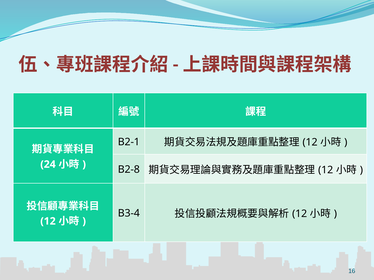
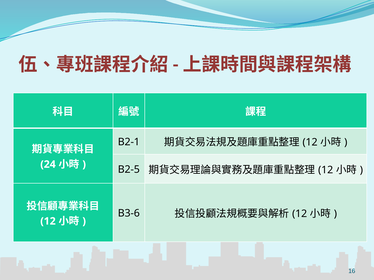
B2-8: B2-8 -> B2-5 (129, 170)
B3-4: B3-4 -> B3-6 (129, 214)
